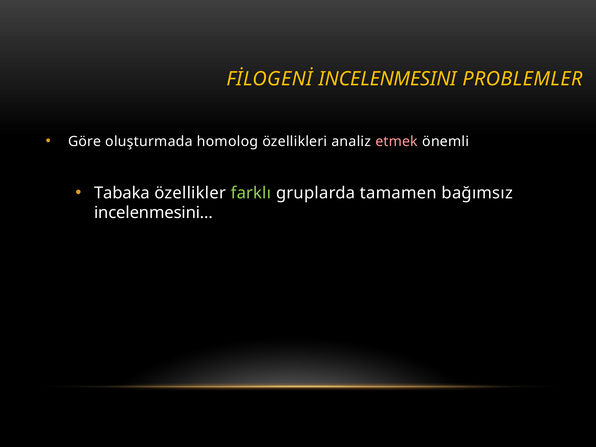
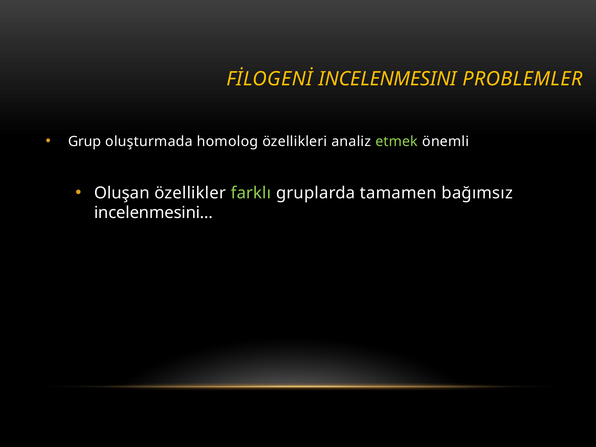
Göre: Göre -> Grup (85, 141)
etmek colour: pink -> light green (397, 141)
Tabaka: Tabaka -> Oluşan (122, 193)
